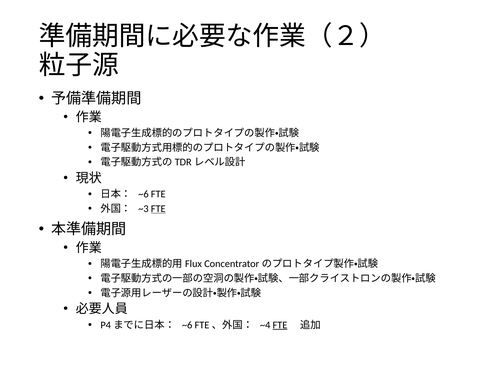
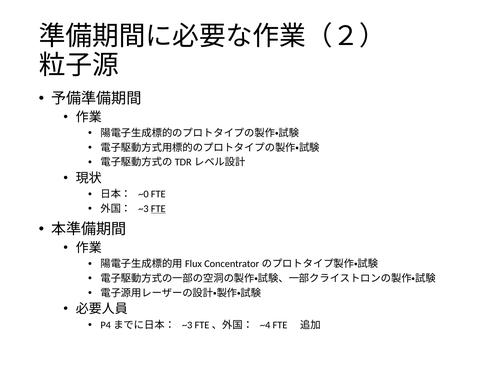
~6: ~6 -> ~0 (143, 194)
~6: ~6 -> ~3 (187, 325)
FTE underline: present -> none (280, 325)
